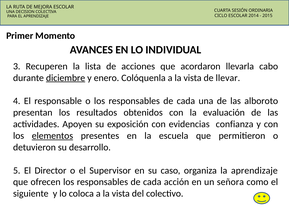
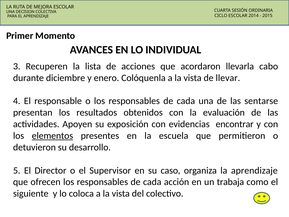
diciembre underline: present -> none (66, 78)
alboroto: alboroto -> sentarse (261, 101)
confianza: confianza -> encontrar (235, 124)
señora: señora -> trabaja (230, 182)
